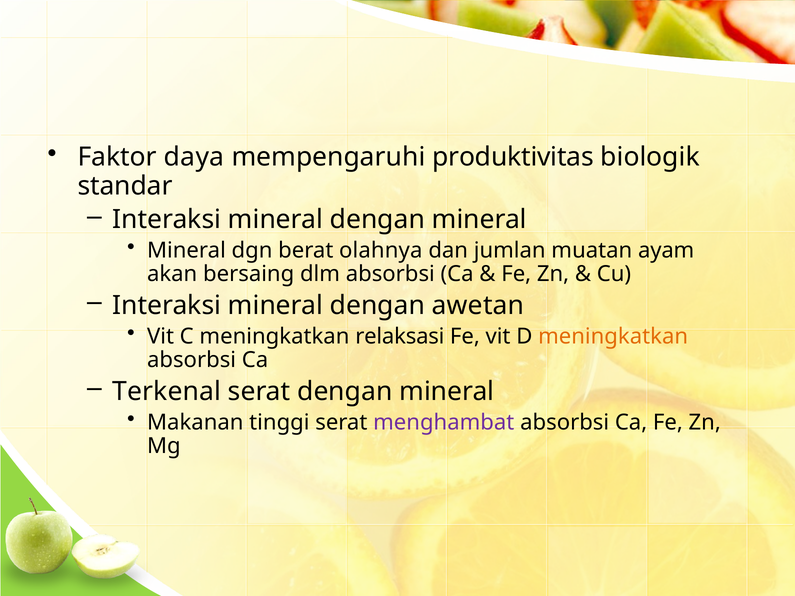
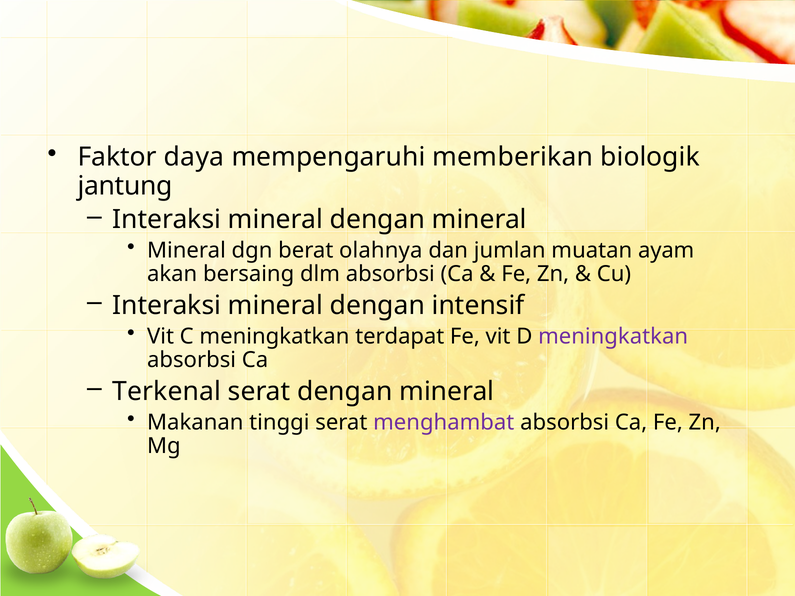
produktivitas: produktivitas -> memberikan (513, 157)
standar: standar -> jantung (125, 186)
awetan: awetan -> intensif (478, 306)
relaksasi: relaksasi -> terdapat (400, 336)
meningkatkan colour: orange -> purple (613, 336)
